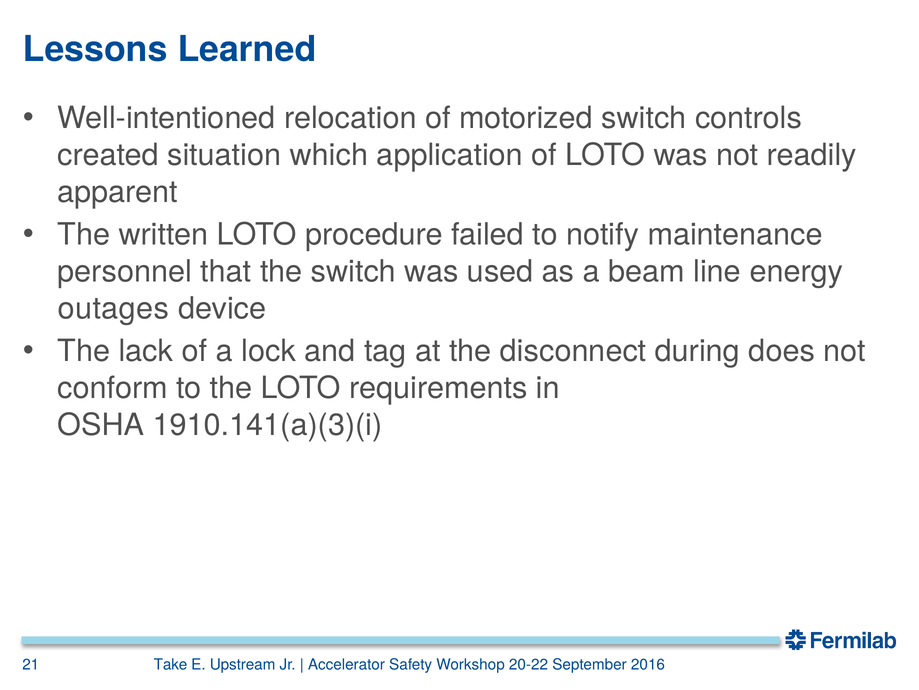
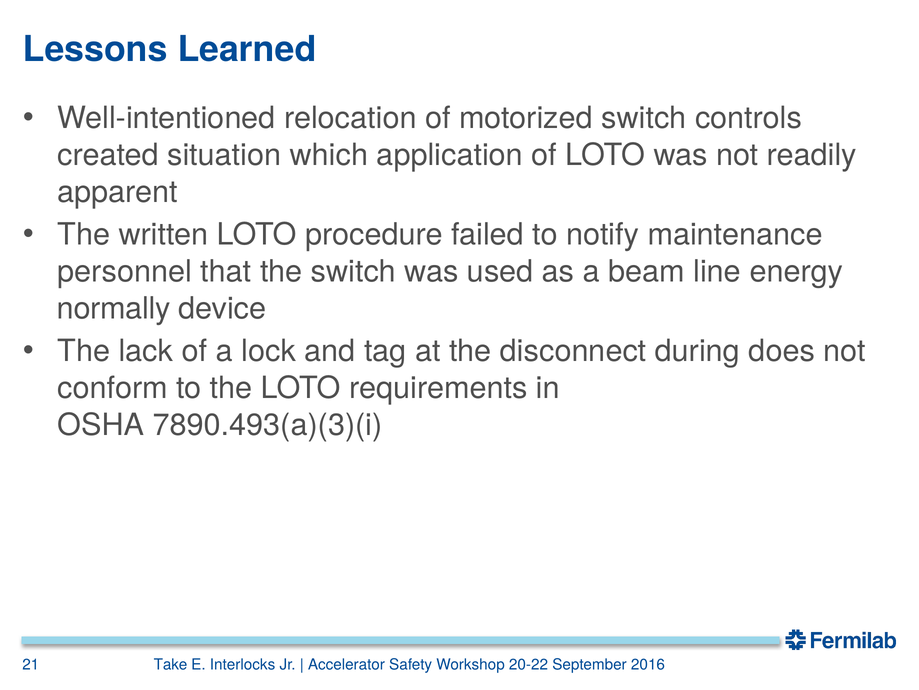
outages: outages -> normally (114, 308)
1910.141(a)(3)(i: 1910.141(a)(3)(i -> 7890.493(a)(3)(i (268, 424)
Upstream: Upstream -> Interlocks (243, 664)
